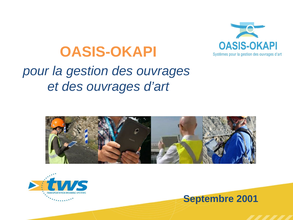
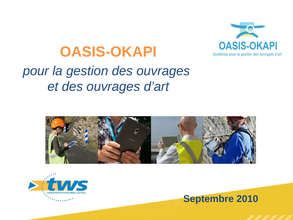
2001: 2001 -> 2010 (247, 199)
